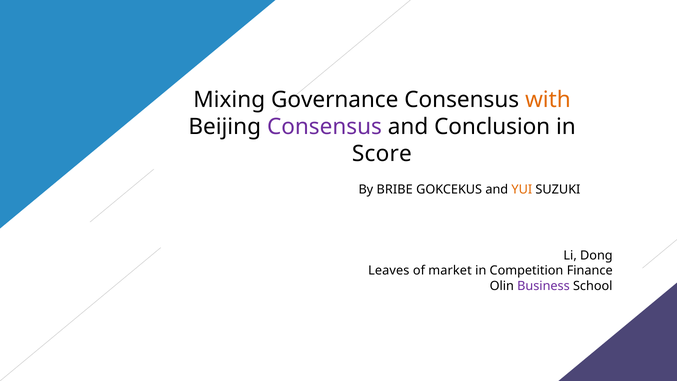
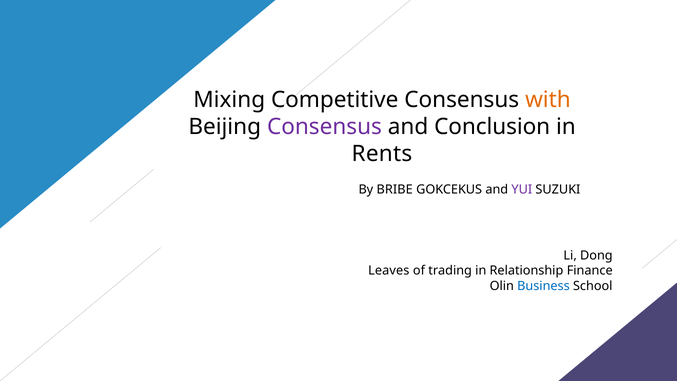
Governance: Governance -> Competitive (335, 100)
Score: Score -> Rents (382, 154)
YUI colour: orange -> purple (522, 189)
market: market -> trading (450, 271)
Competition: Competition -> Relationship (526, 271)
Business colour: purple -> blue (543, 286)
